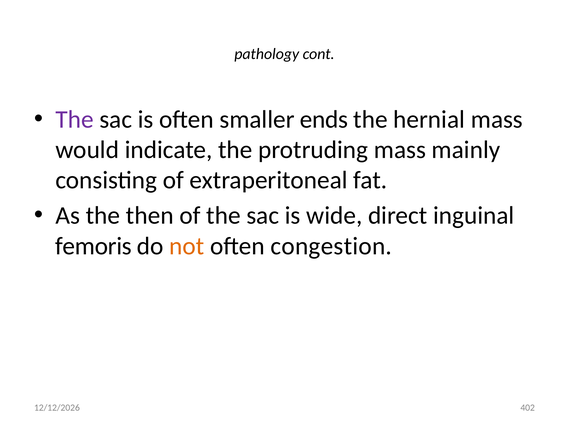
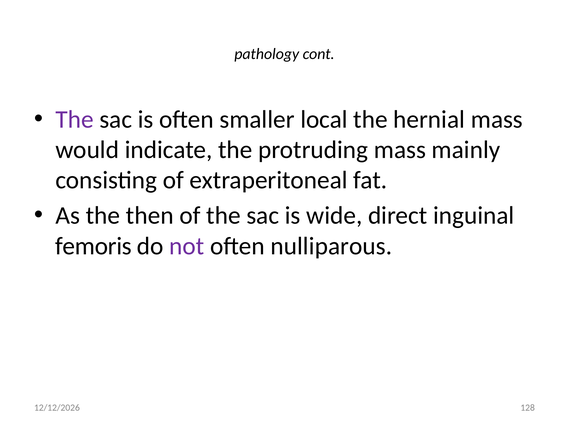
ends: ends -> local (324, 119)
not colour: orange -> purple (187, 246)
congestion: congestion -> nulliparous (331, 246)
402: 402 -> 128 (528, 407)
